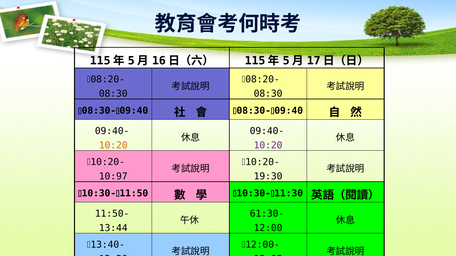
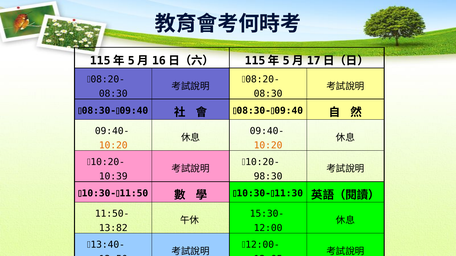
10:20 colour: purple -> orange (268, 146)
10:97: 10:97 -> 10:39 (113, 177)
19:30: 19:30 -> 98:30 (268, 177)
61:30-: 61:30- -> 15:30- (267, 214)
13:44: 13:44 -> 13:82 (113, 228)
